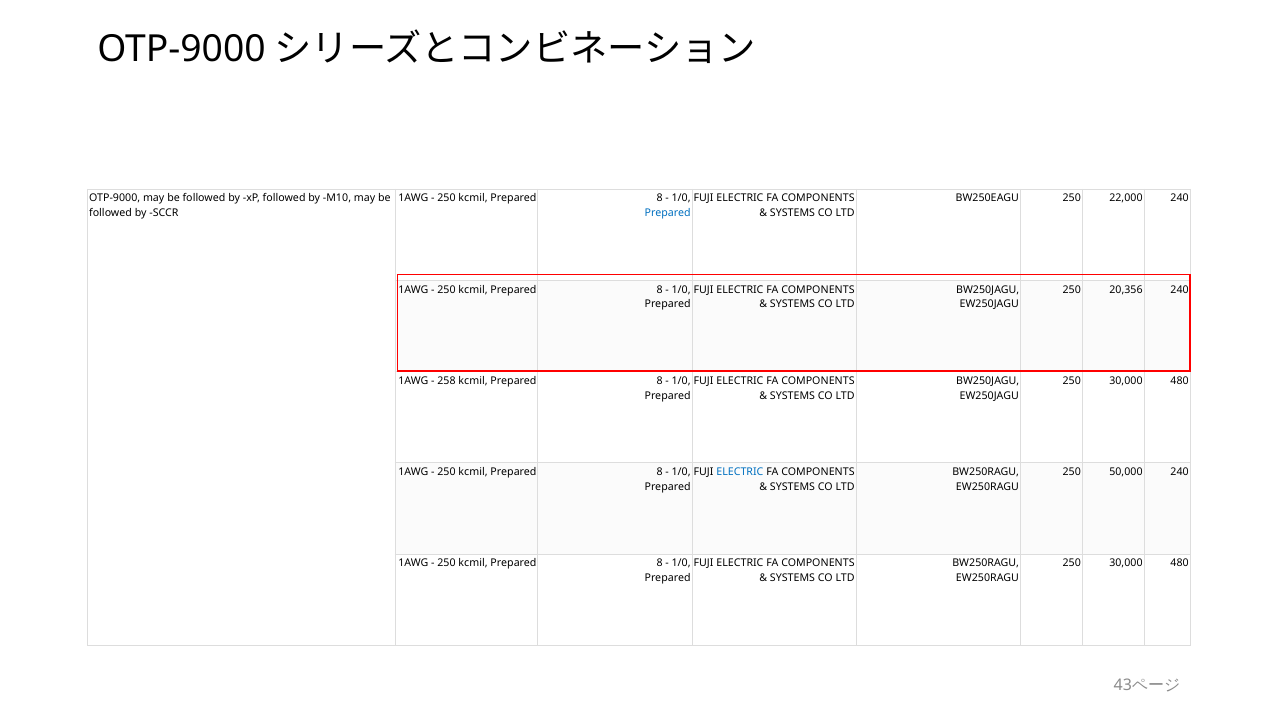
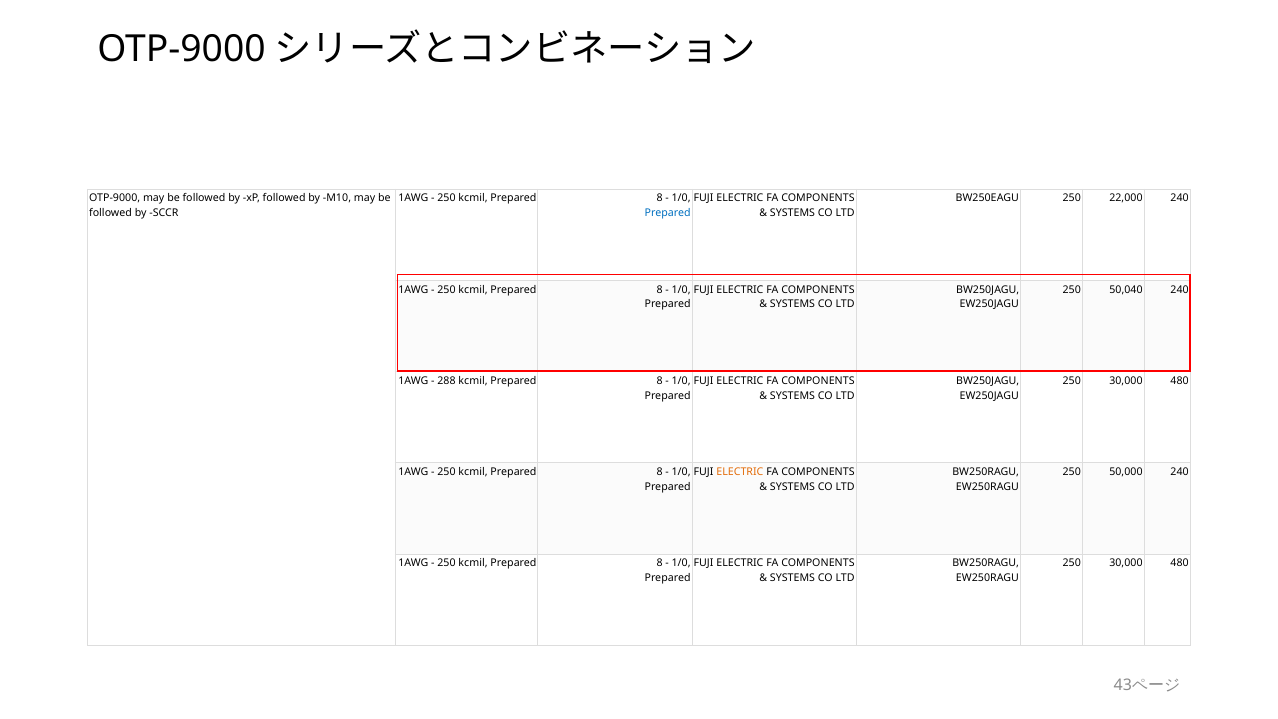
20,356: 20,356 -> 50,040 (1126, 290)
258: 258 -> 288 (447, 381)
ELECTRIC colour: blue -> orange (740, 472)
